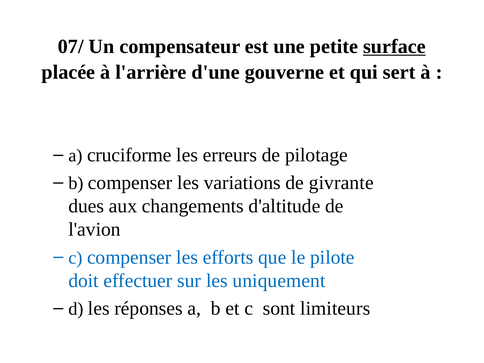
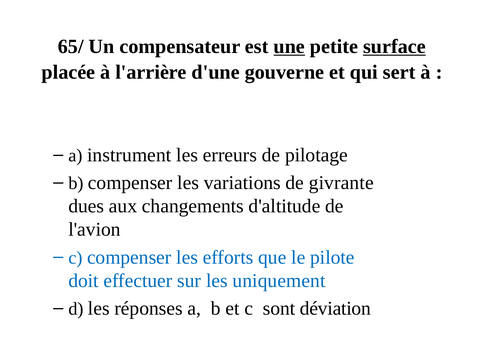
07/: 07/ -> 65/ (71, 46)
une underline: none -> present (289, 46)
cruciforme: cruciforme -> instrument (129, 155)
limiteurs: limiteurs -> déviation (335, 308)
